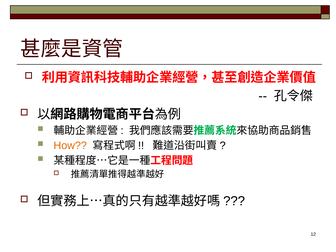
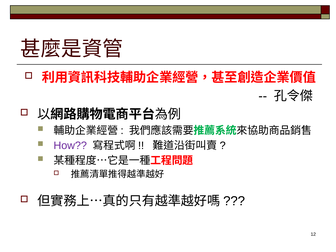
How colour: orange -> purple (70, 146)
